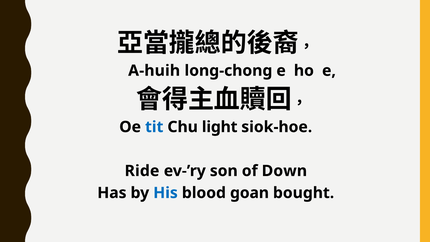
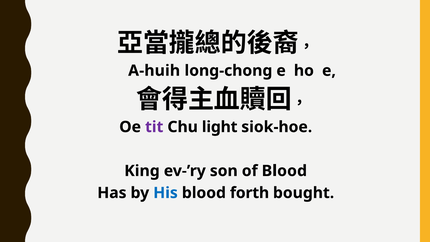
tit colour: blue -> purple (154, 127)
Ride: Ride -> King (142, 171)
of Down: Down -> Blood (284, 171)
goan: goan -> forth (250, 193)
